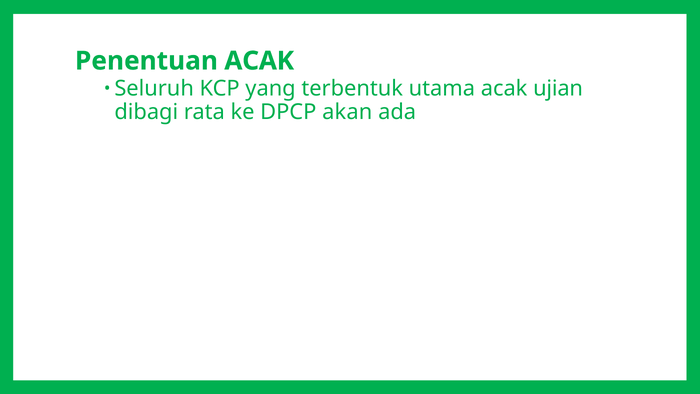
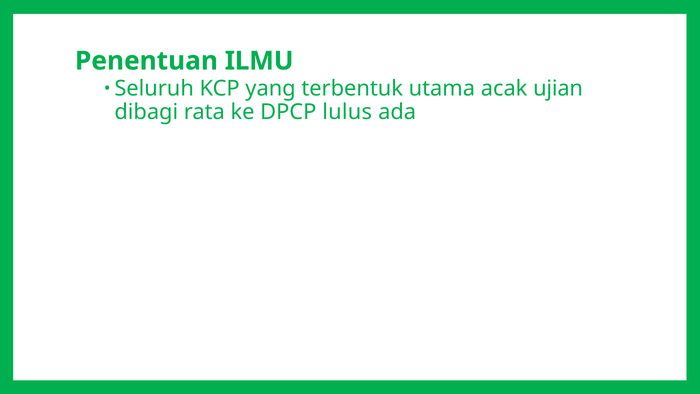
Penentuan ACAK: ACAK -> ILMU (259, 61)
akan: akan -> lulus (347, 112)
